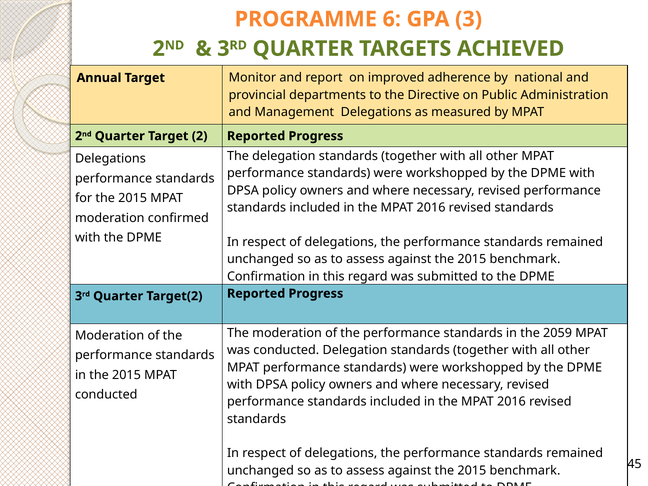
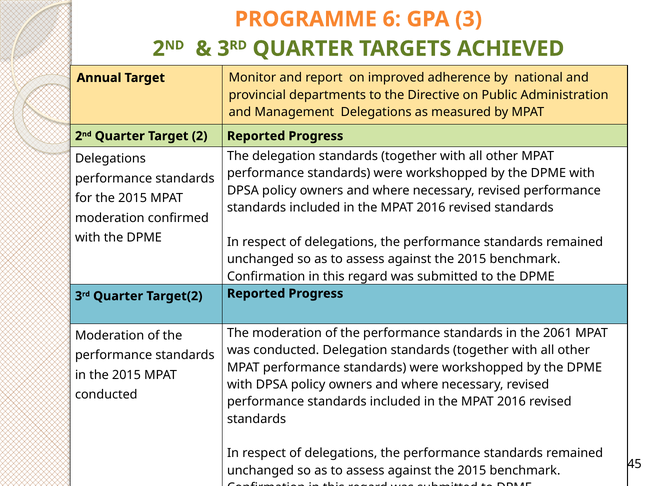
2059: 2059 -> 2061 (558, 333)
